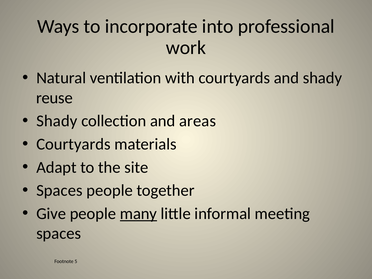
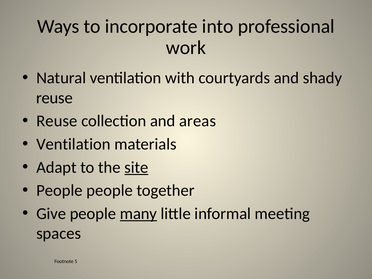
Shady: Shady -> Reuse (57, 121)
Courtyards: Courtyards -> Ventilation (73, 144)
site underline: none -> present (136, 167)
Spaces: Spaces -> People (59, 191)
